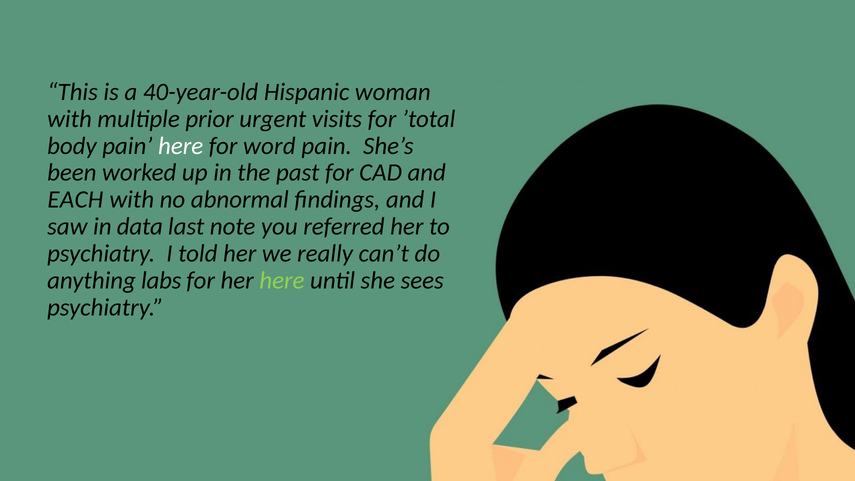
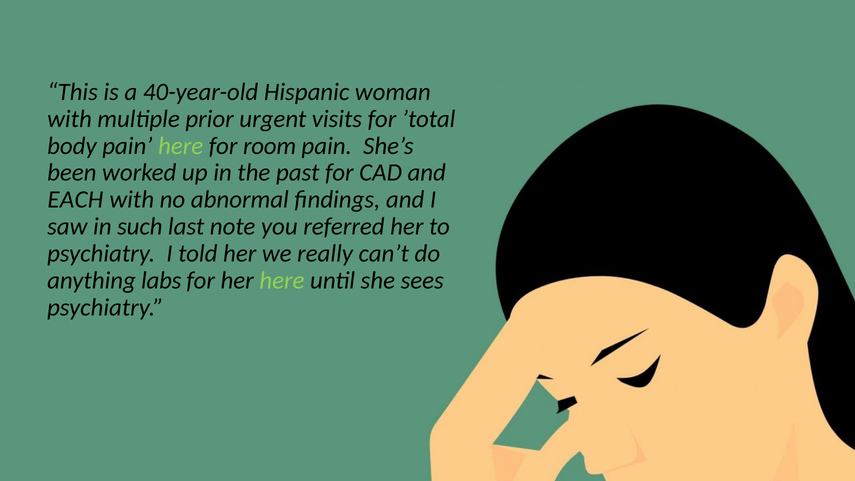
here colour: white -> light green (181, 146)
word: word -> room (270, 146)
data: data -> such (140, 227)
